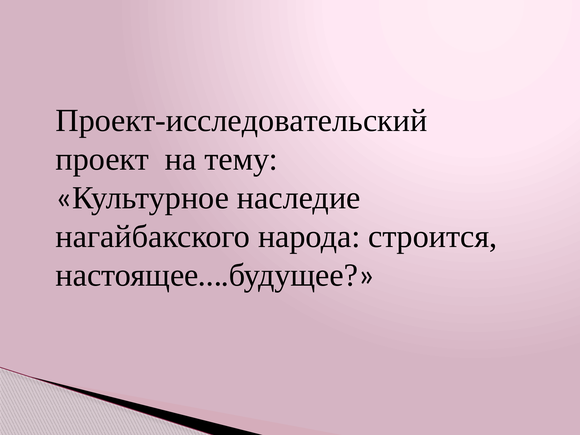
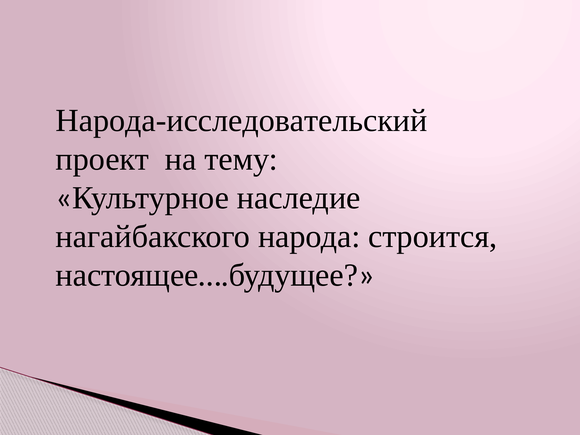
Проект-исследовательский: Проект-исследовательский -> Народа-исследовательский (242, 121)
